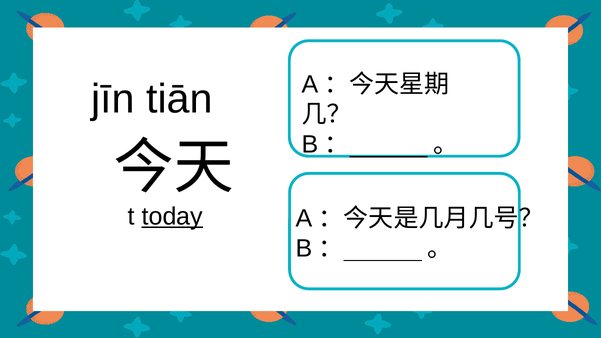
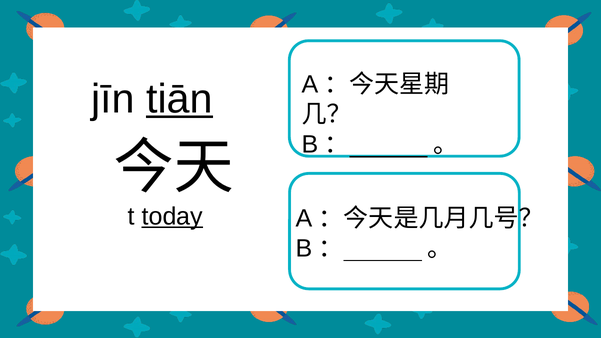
tiān underline: none -> present (179, 99)
